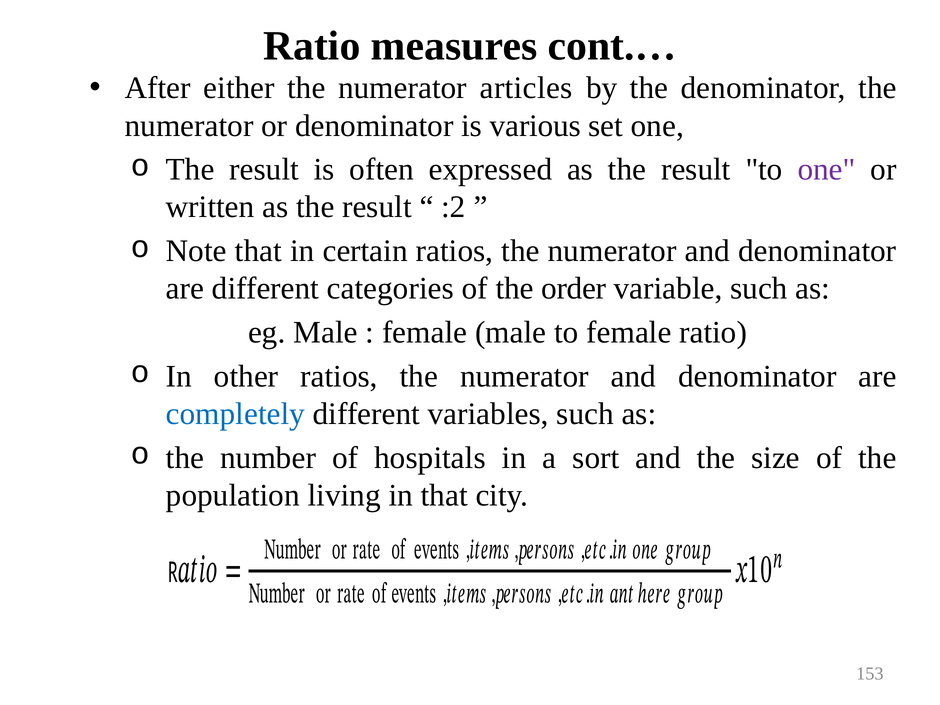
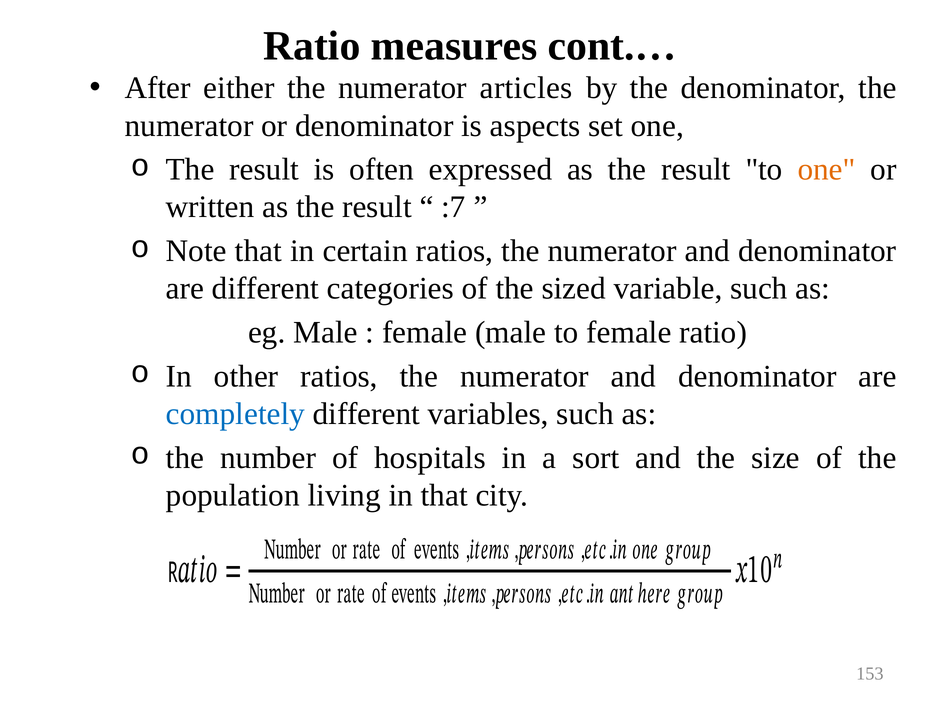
various: various -> aspects (535, 126)
one colour: purple -> orange (827, 170)
:2: :2 -> :7 (453, 207)
order: order -> sized (574, 289)
